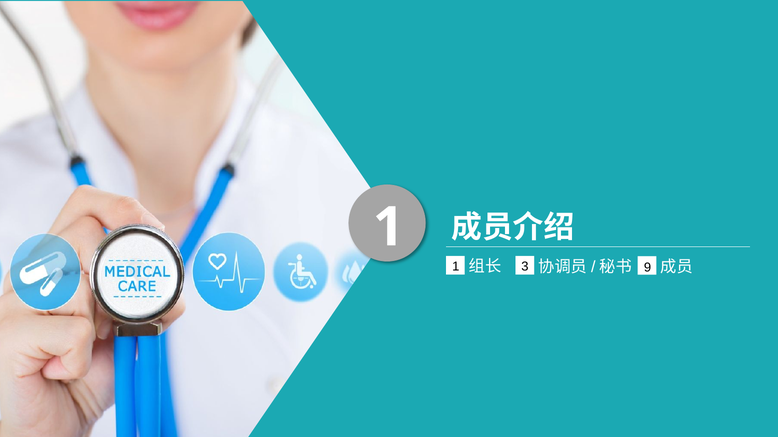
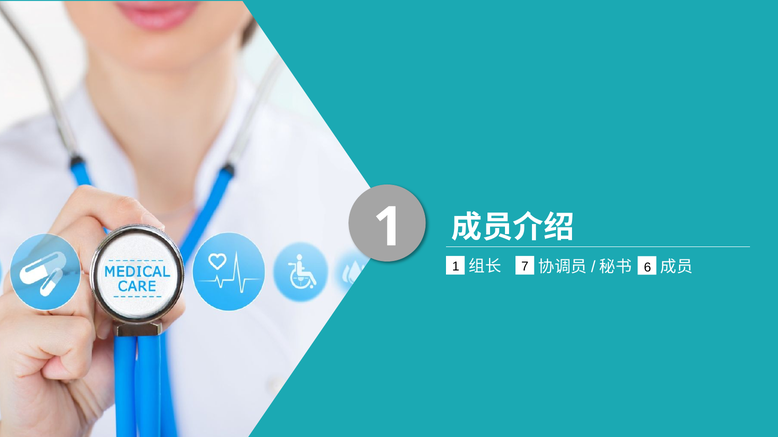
3: 3 -> 7 (525, 267)
9: 9 -> 6 (648, 268)
